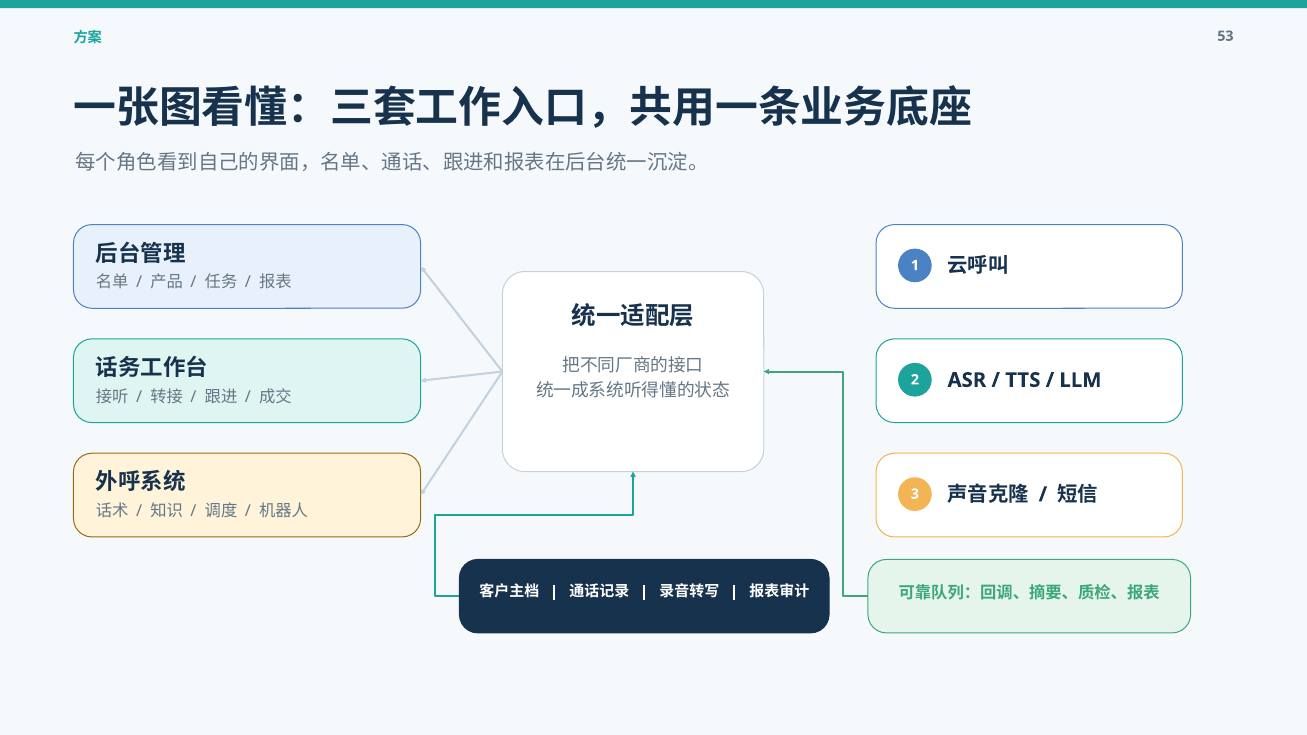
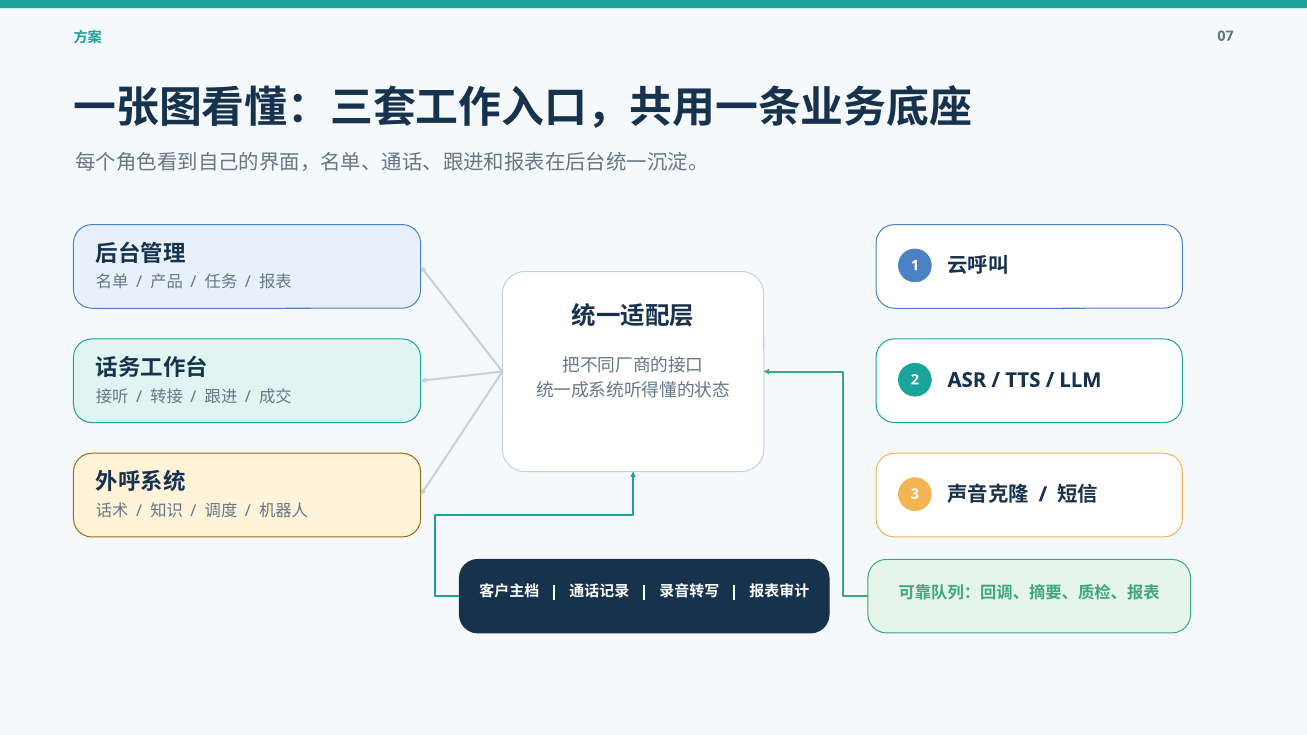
53: 53 -> 07 (1225, 36)
